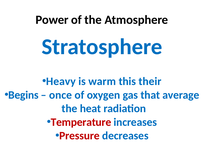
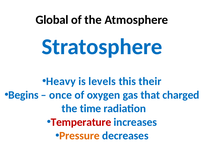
Power: Power -> Global (52, 20)
warm: warm -> levels (102, 81)
average: average -> charged (181, 95)
heat: heat -> time (91, 109)
Pressure colour: red -> orange (79, 136)
